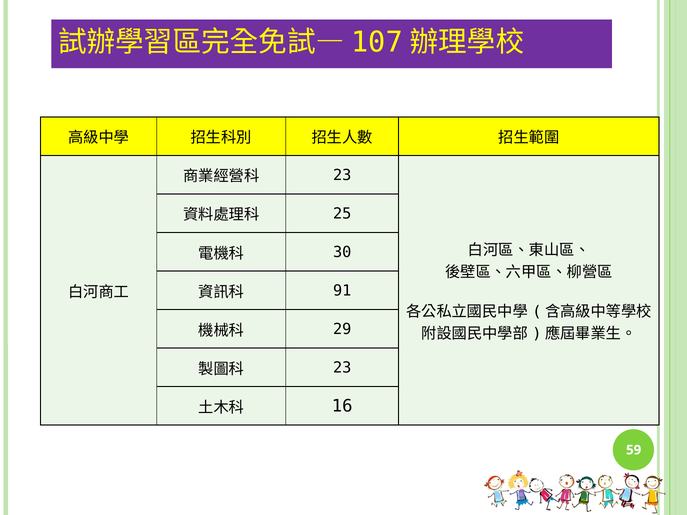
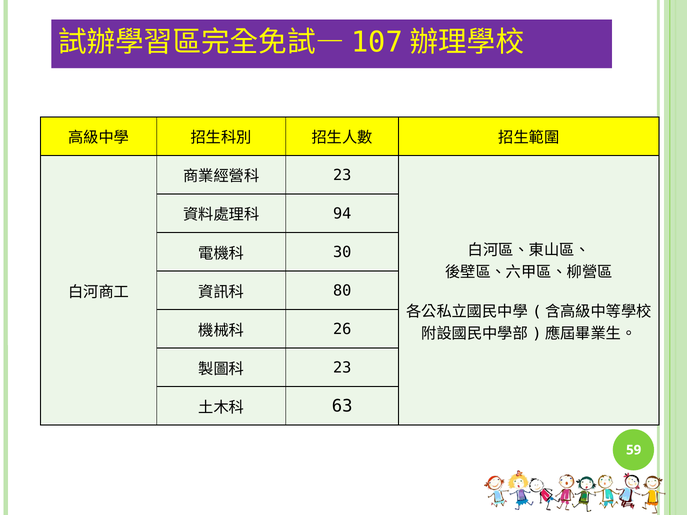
25: 25 -> 94 (342, 214)
91: 91 -> 80 (342, 291)
29: 29 -> 26 (342, 329)
16: 16 -> 63 (342, 406)
